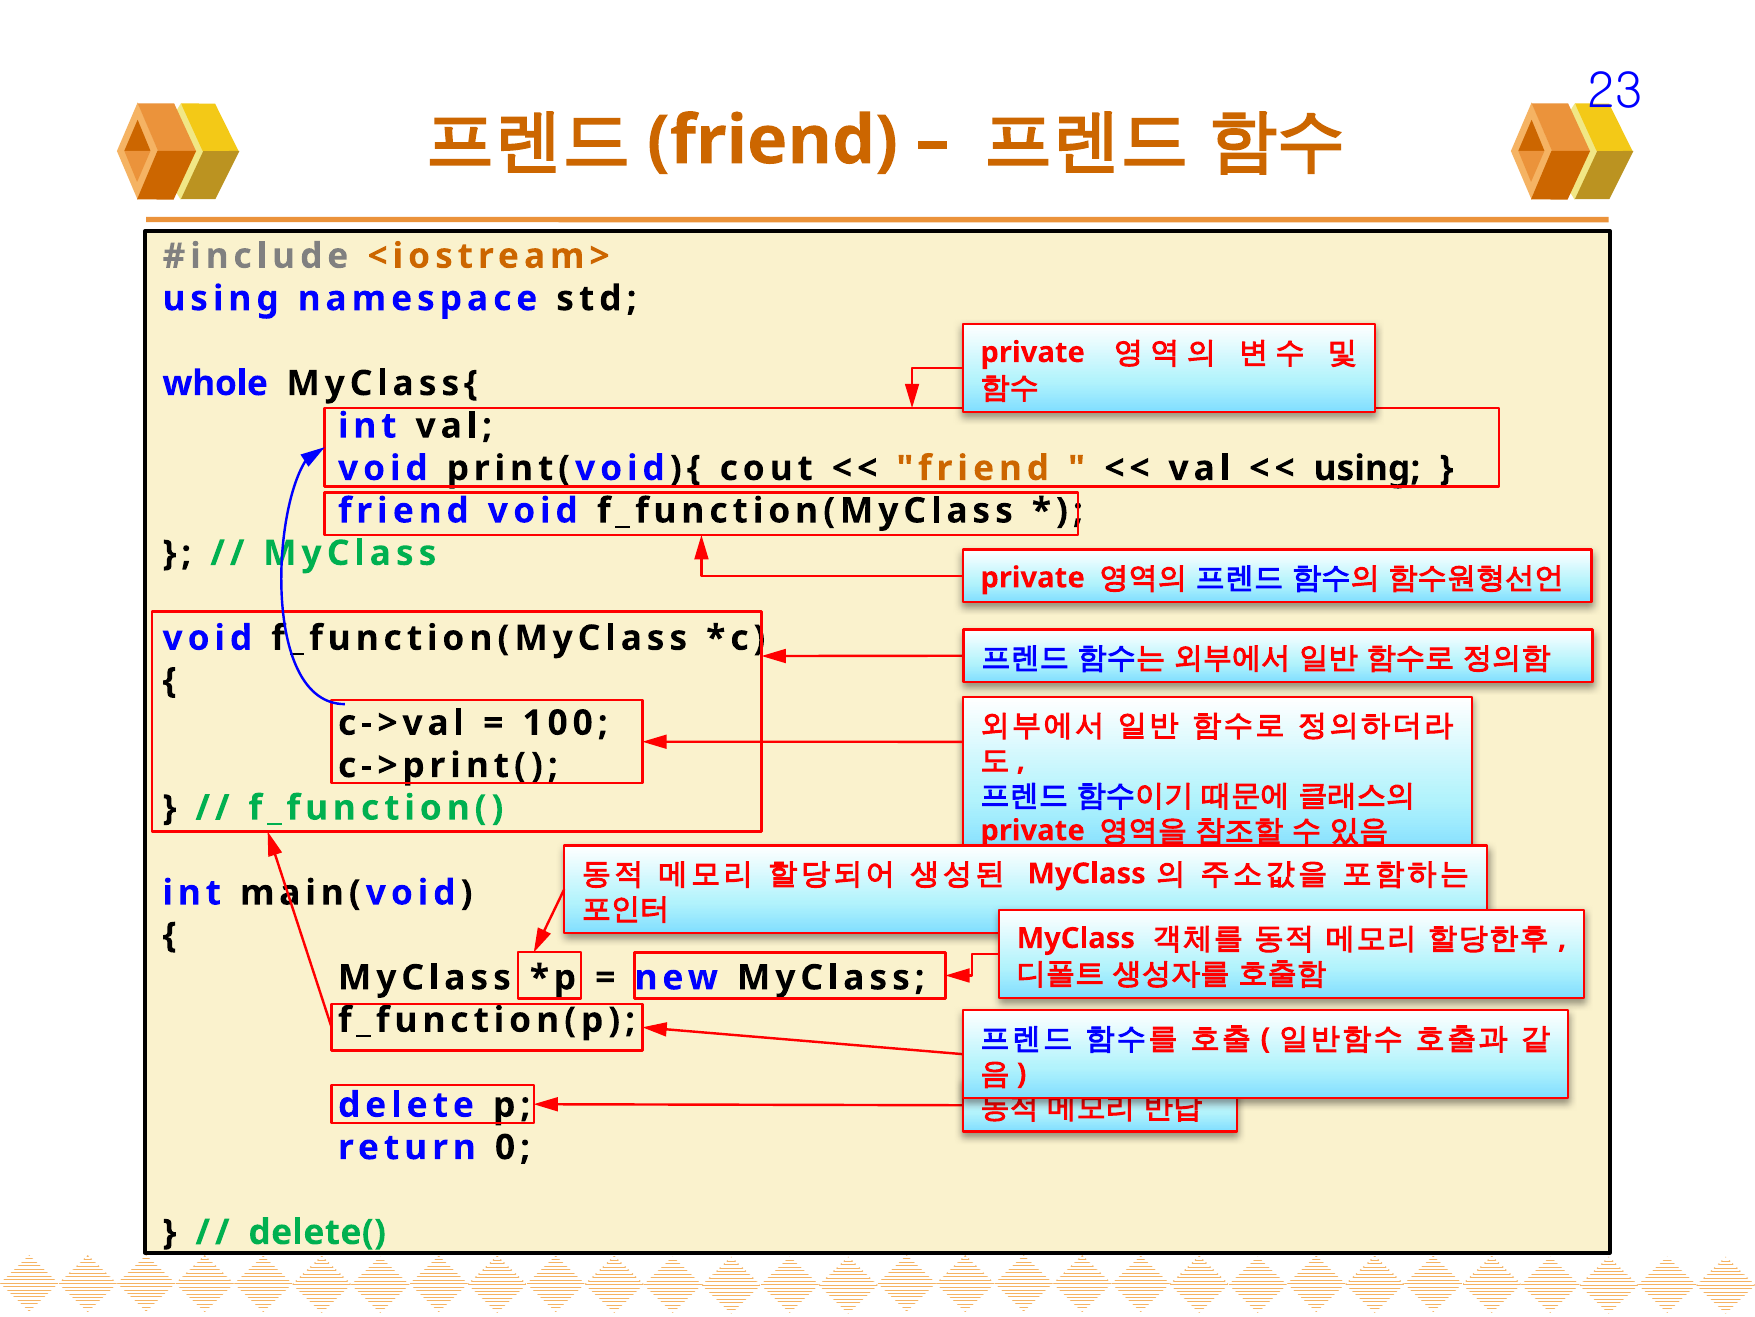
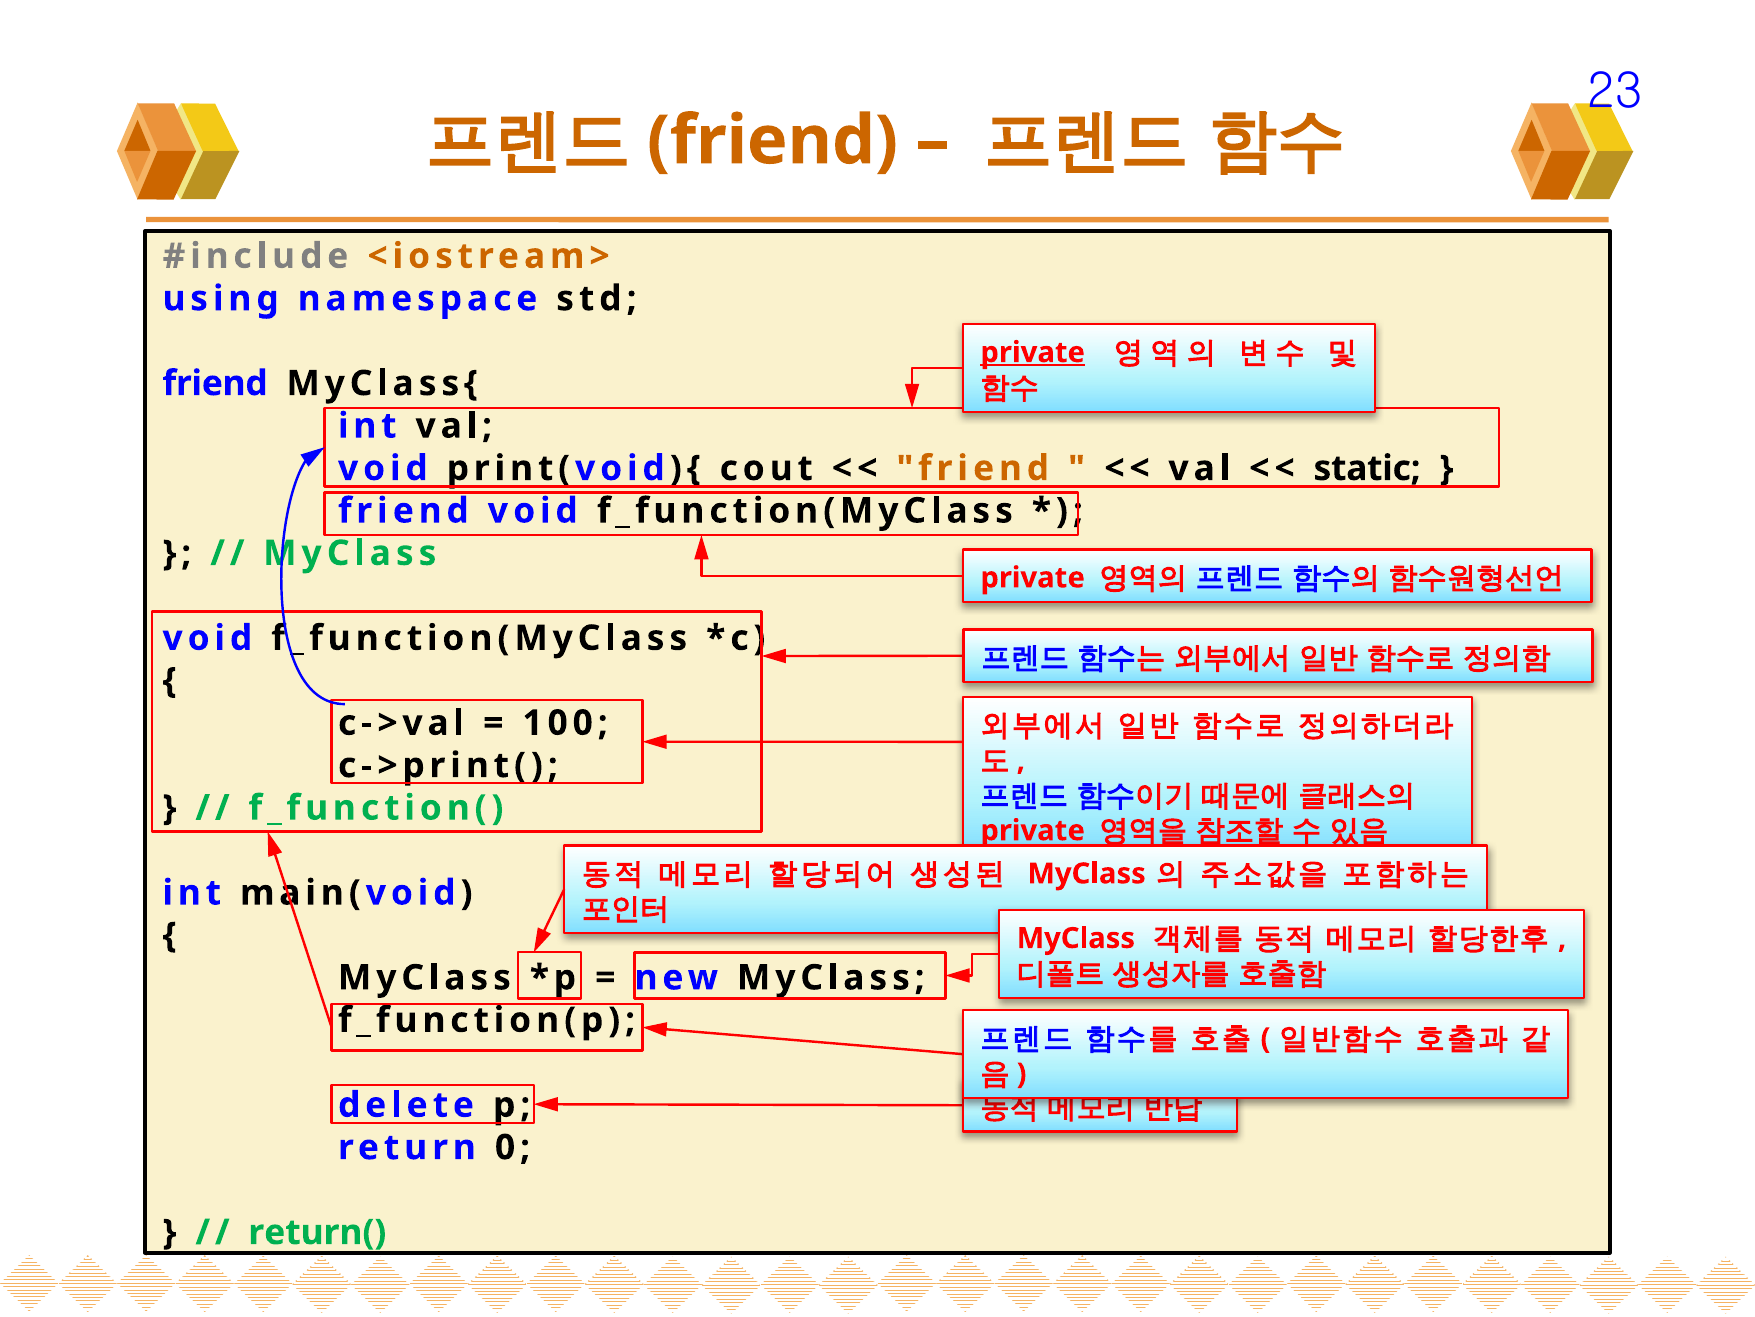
private underline: none -> present (1033, 352)
whole: whole -> friend (215, 383)
using: using -> static (1367, 468)
delete(: delete( -> return( (317, 1232)
